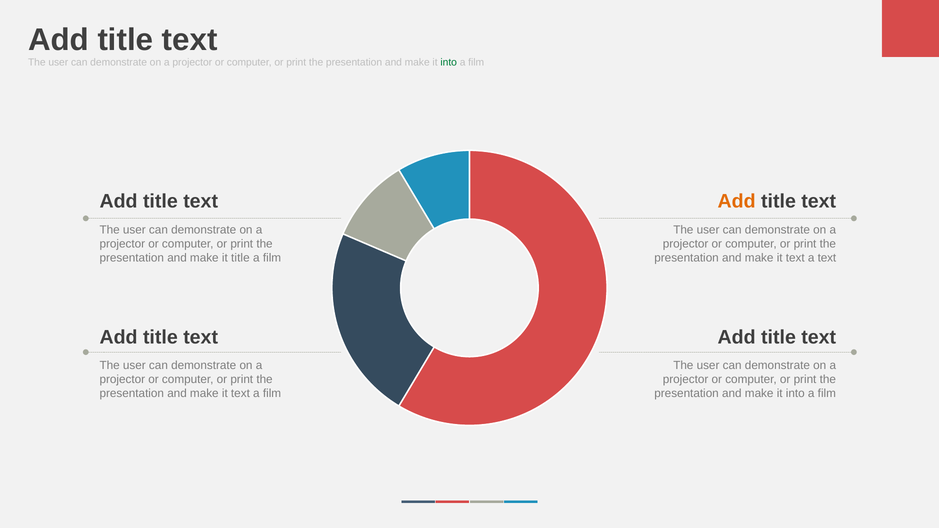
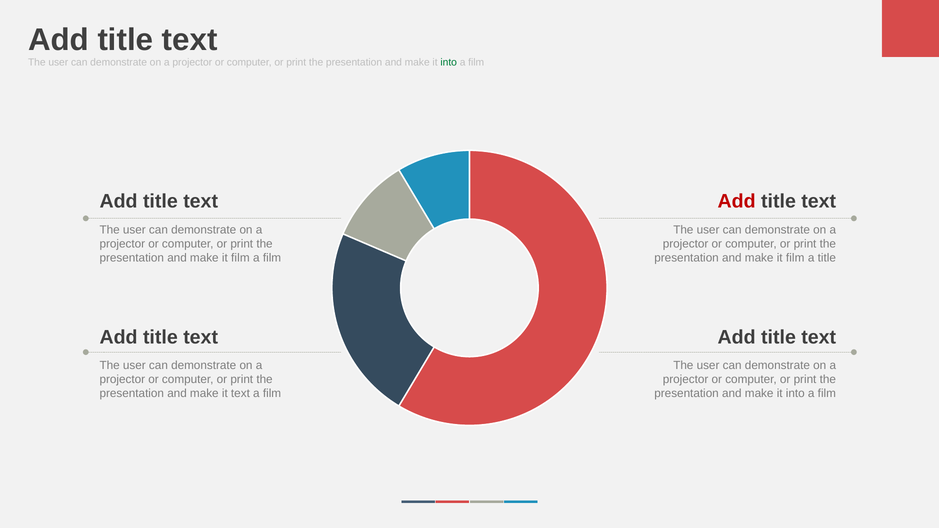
Add colour: orange -> red (737, 202)
title: title -> film (240, 258)
text: text -> film (795, 258)
a text: text -> title (827, 258)
